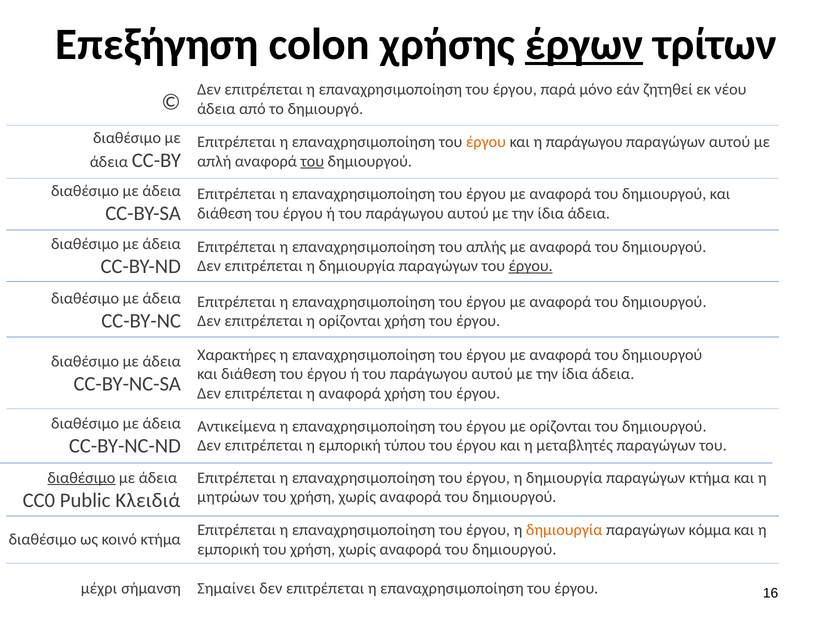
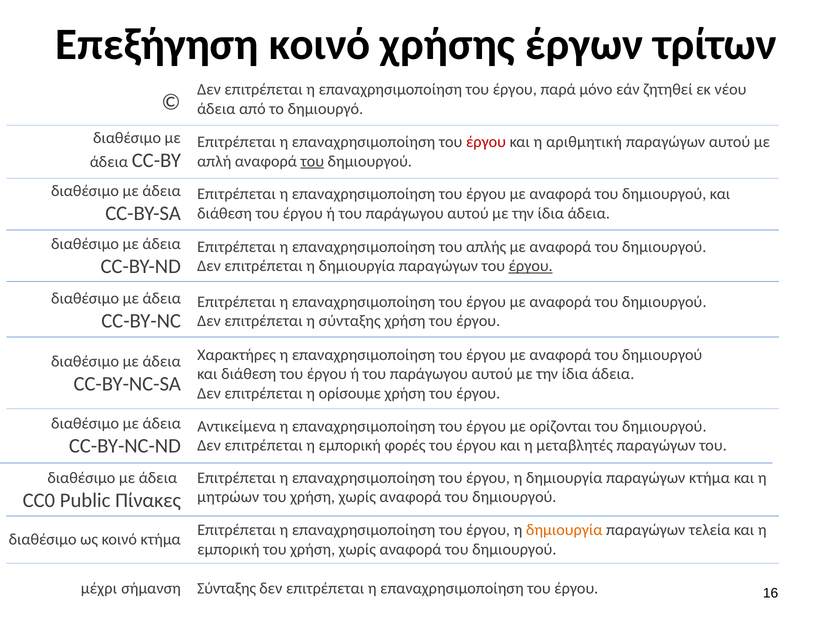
Επεξήγηση colon: colon -> κοινό (319, 44)
έργων underline: present -> none (584, 44)
έργου colour: orange -> red (486, 142)
η παράγωγου: παράγωγου -> αριθμητική (584, 142)
η ορίζονται: ορίζονται -> σύνταξης (350, 321)
η αναφορά: αναφορά -> ορίσουμε (350, 393)
τύπου: τύπου -> φορές (405, 446)
διαθέσιμο underline: present -> none (81, 478)
Κλειδιά: Κλειδιά -> Πίνακες (148, 500)
κόμμα: κόμμα -> τελεία (710, 530)
σήμανση Σημαίνει: Σημαίνει -> Σύνταξης (227, 588)
